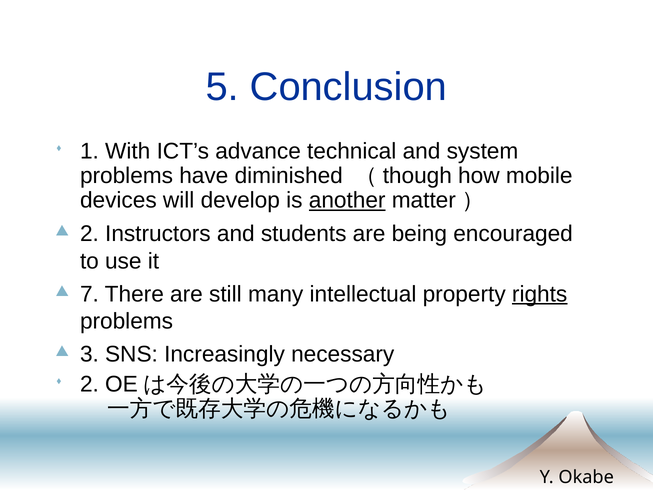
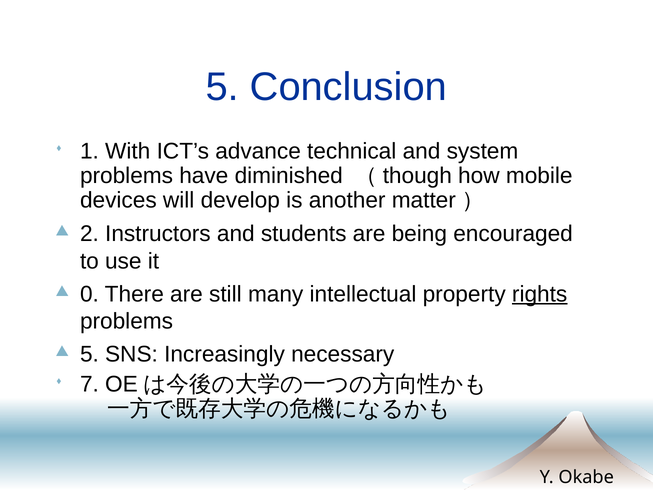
another underline: present -> none (347, 200)
7: 7 -> 0 (89, 294)
3: 3 -> 5 (89, 354)
2: 2 -> 7 (89, 384)
